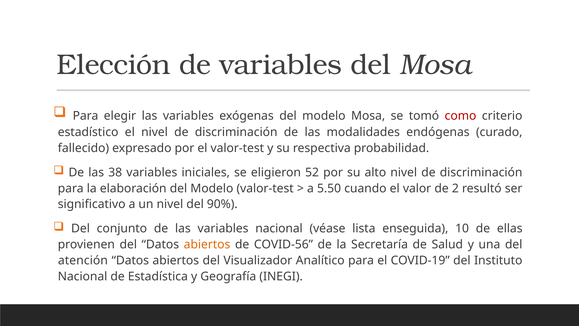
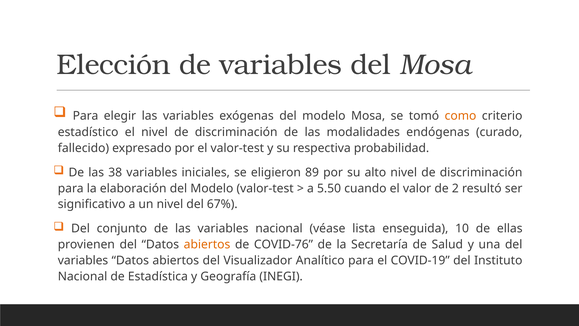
como colour: red -> orange (461, 116)
52: 52 -> 89 (312, 172)
90%: 90% -> 67% (222, 204)
COVID-56: COVID-56 -> COVID-76 (283, 244)
atención: atención -> variables (83, 260)
